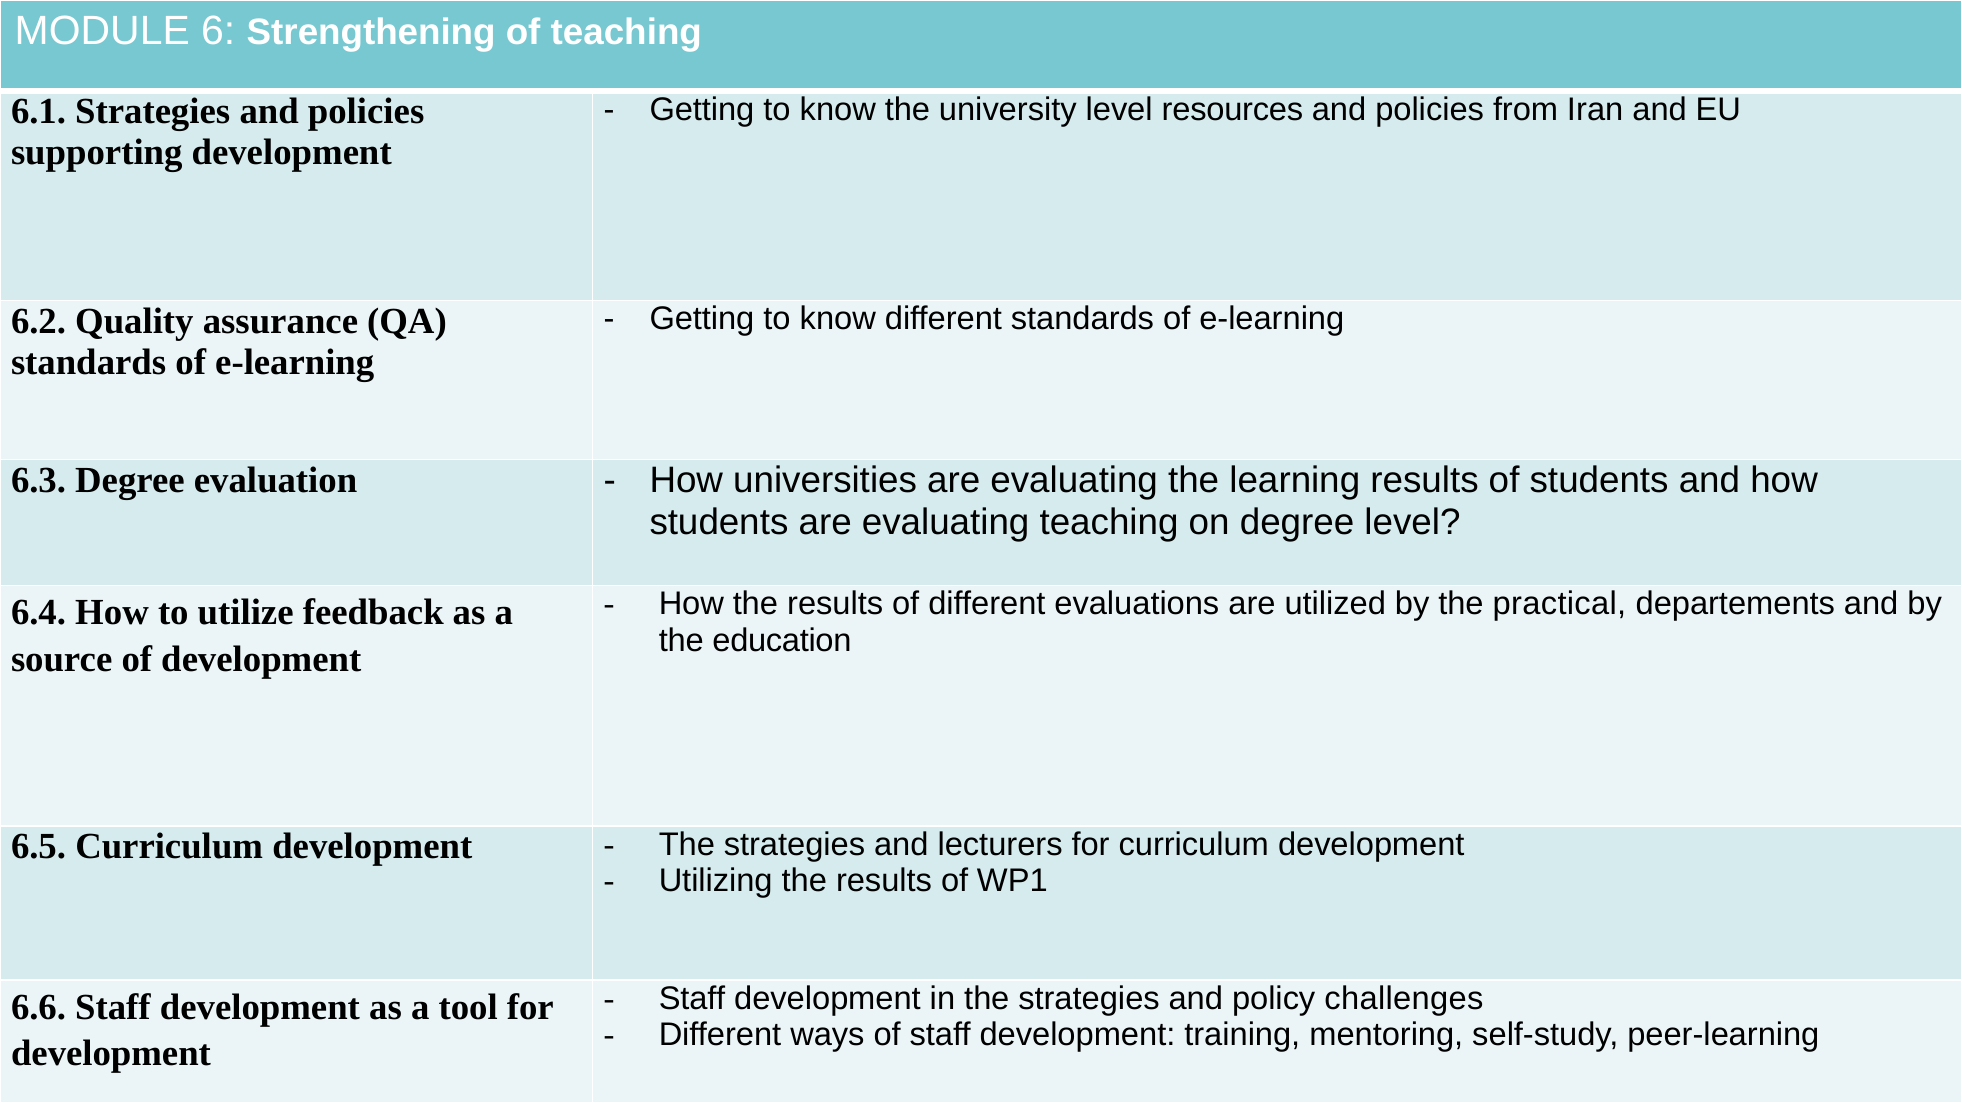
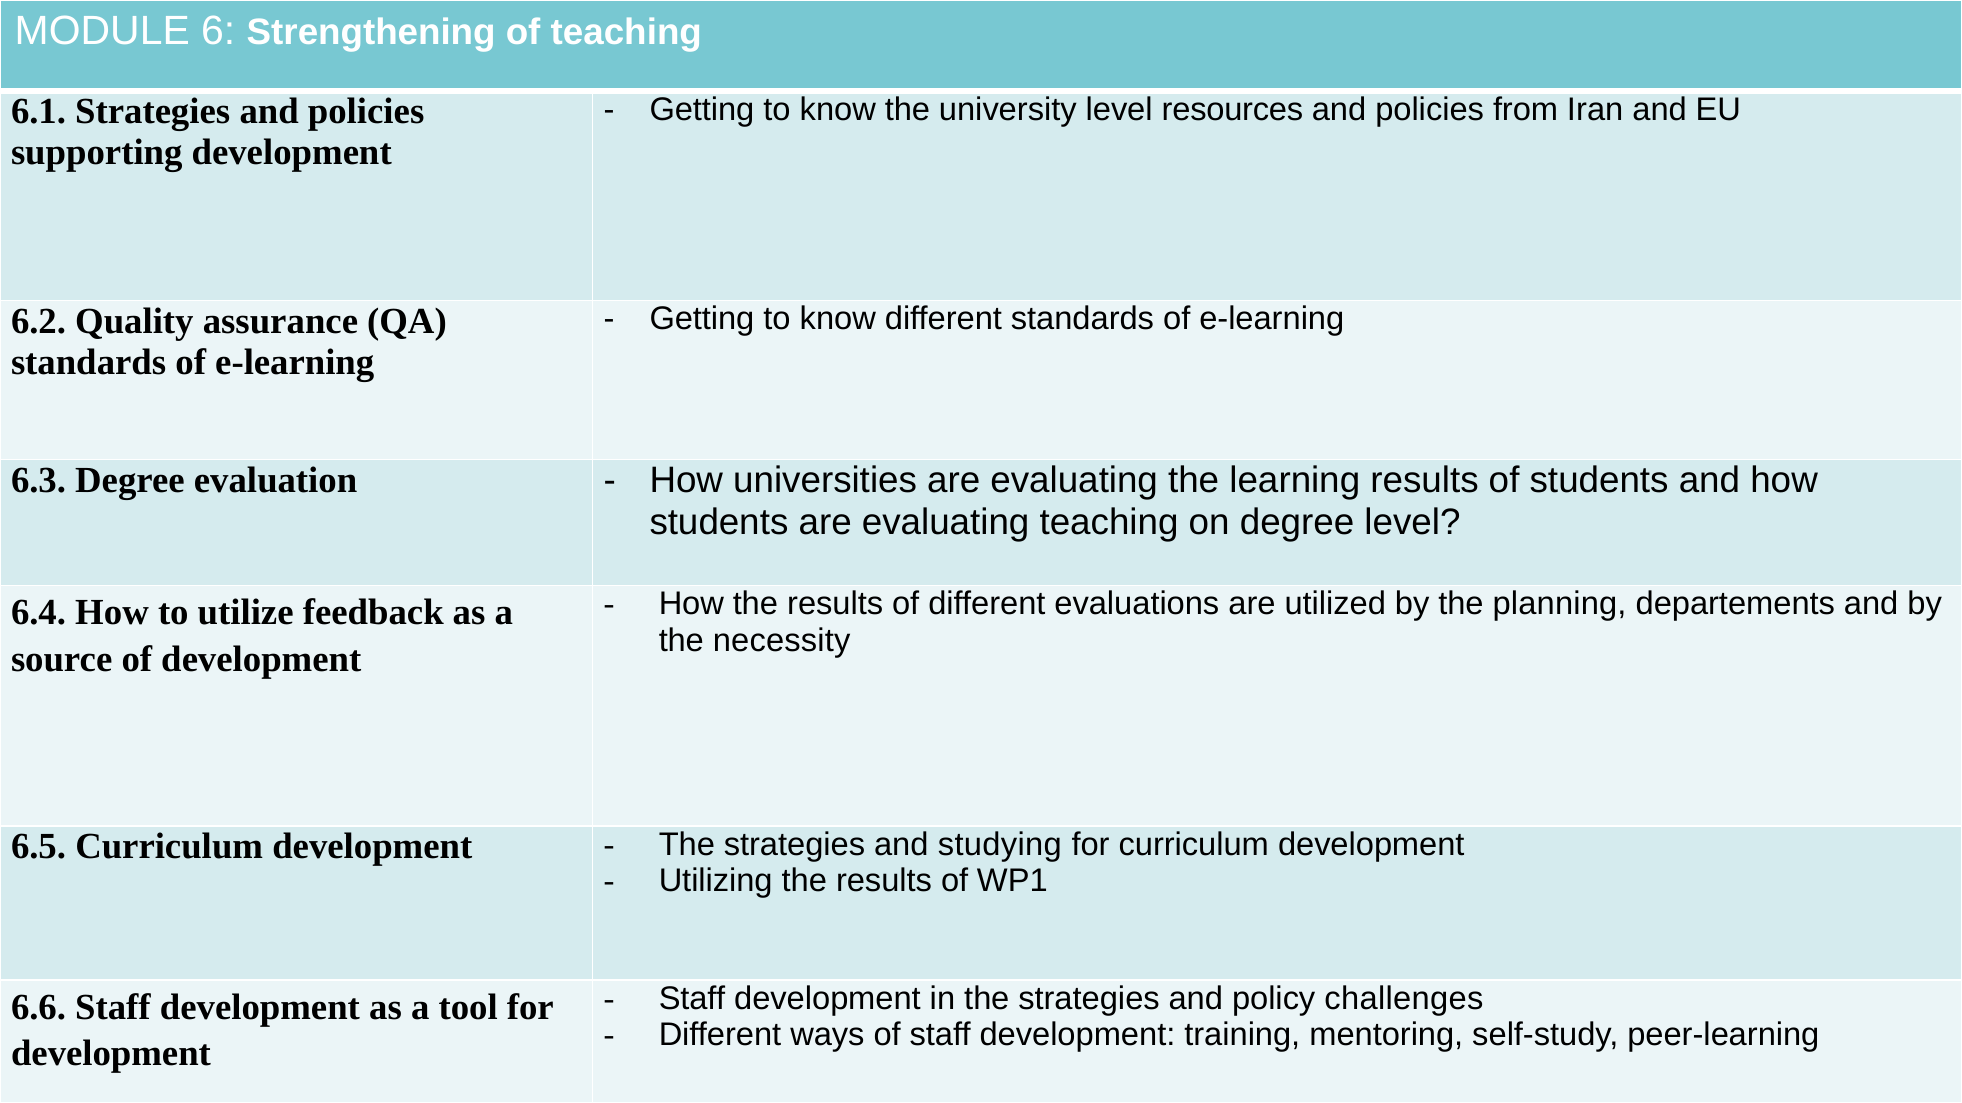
practical: practical -> planning (1560, 604)
education: education -> necessity (782, 641)
lecturers: lecturers -> studying (1000, 845)
